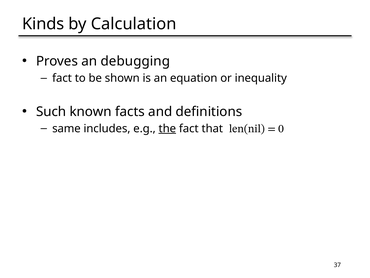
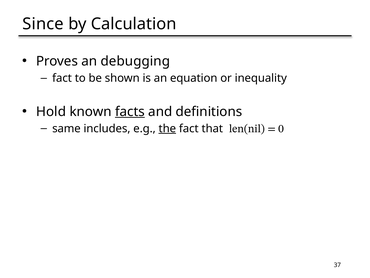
Kinds: Kinds -> Since (43, 24)
Such: Such -> Hold (51, 111)
facts underline: none -> present (130, 111)
